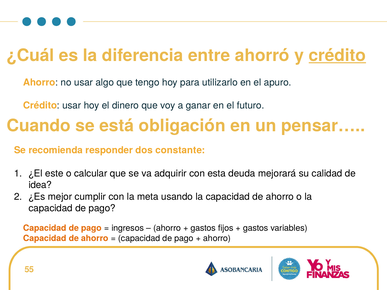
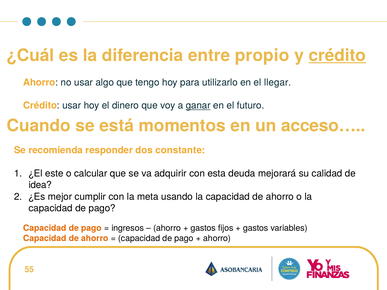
ahorró: ahorró -> propio (262, 55)
apuro: apuro -> llegar (278, 82)
ganar underline: none -> present (198, 106)
obligación: obligación -> momentos (182, 126)
pensar…: pensar… -> acceso… (323, 126)
